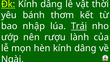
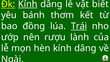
Kính underline: none -> present (28, 4)
thời: thời -> biết (100, 4)
nhập: nhập -> đồng (34, 26)
